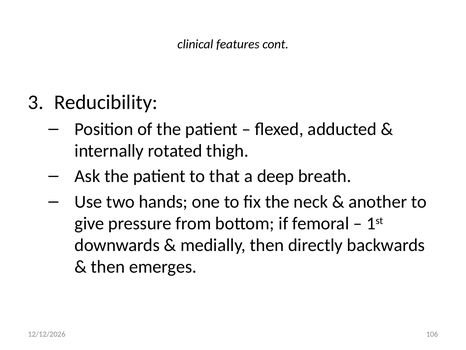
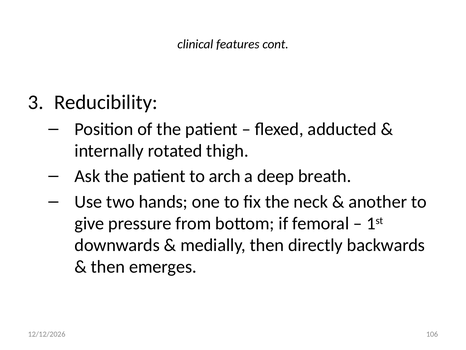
that: that -> arch (225, 176)
